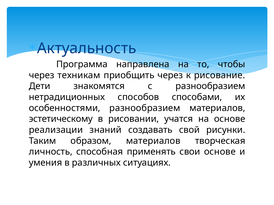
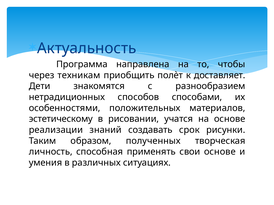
приобщить через: через -> полѐт (170, 75)
рисование: рисование -> доставляет (220, 75)
особенностями разнообразием: разнообразием -> положительных (145, 108)
свой: свой -> срок (189, 130)
образом материалов: материалов -> полученных (153, 141)
